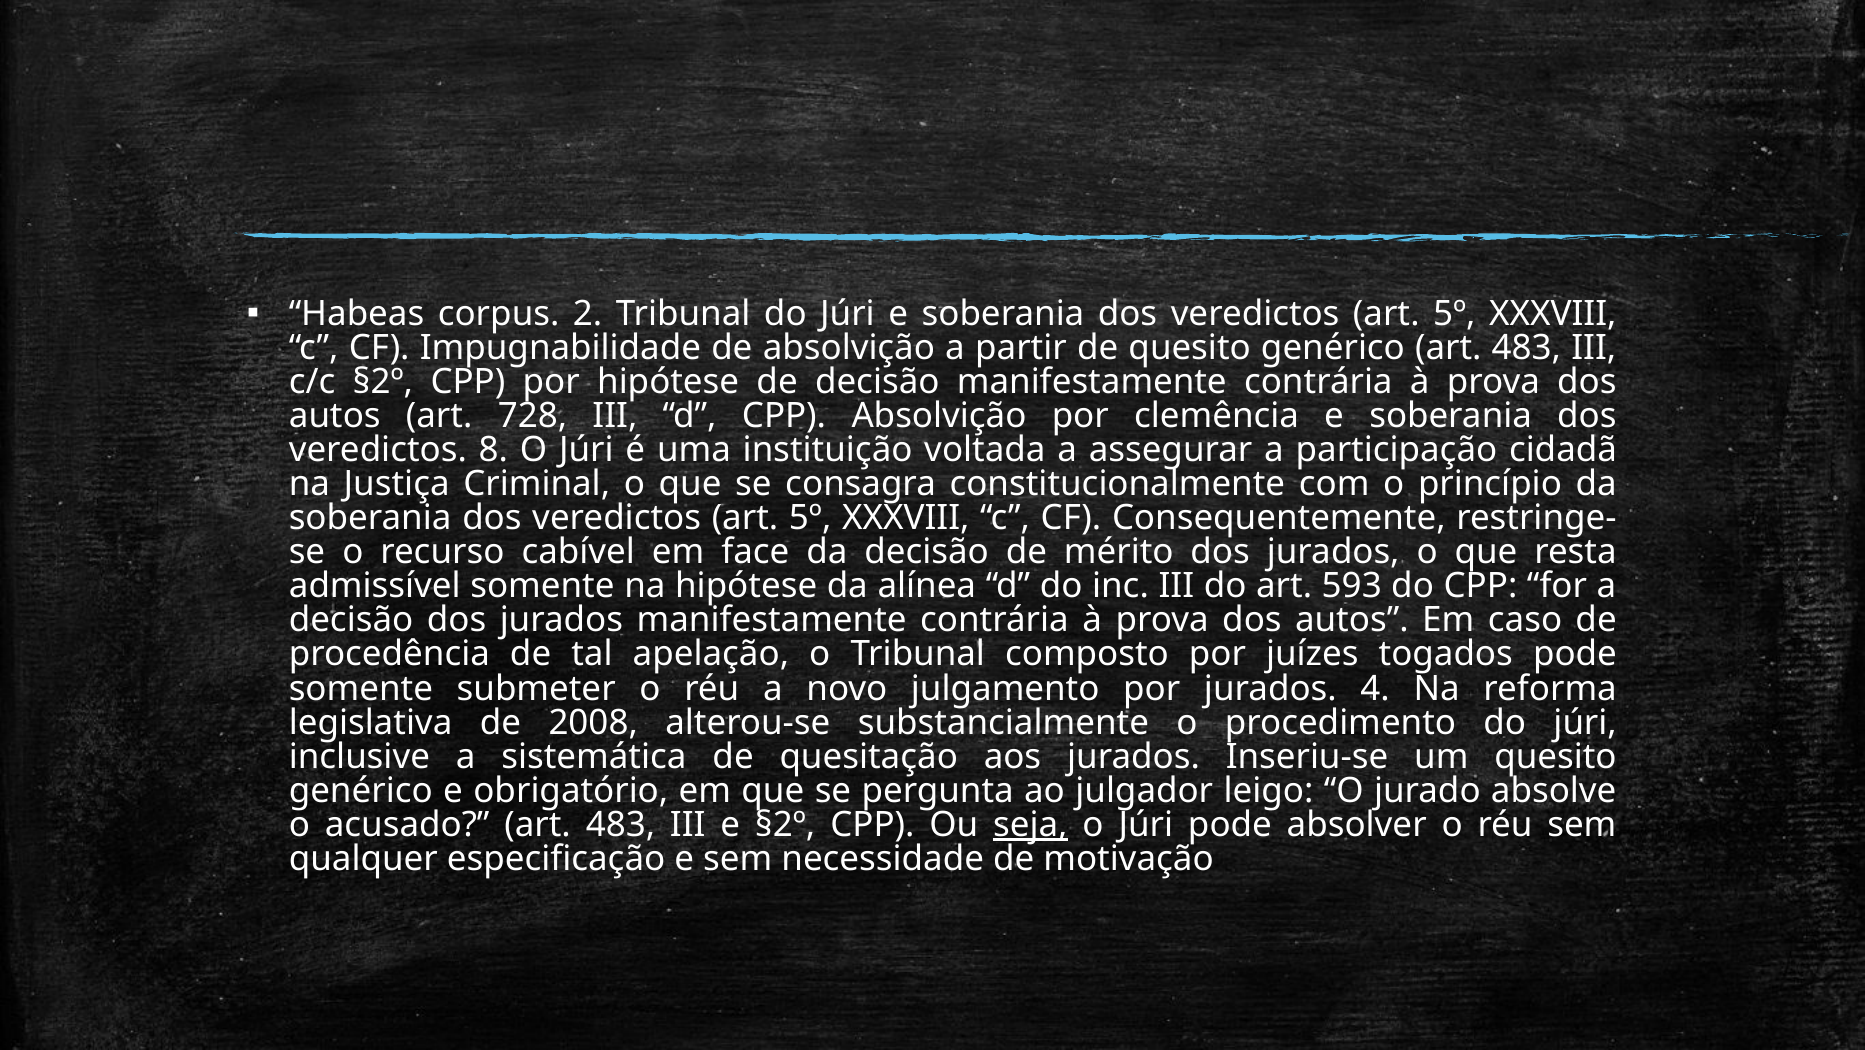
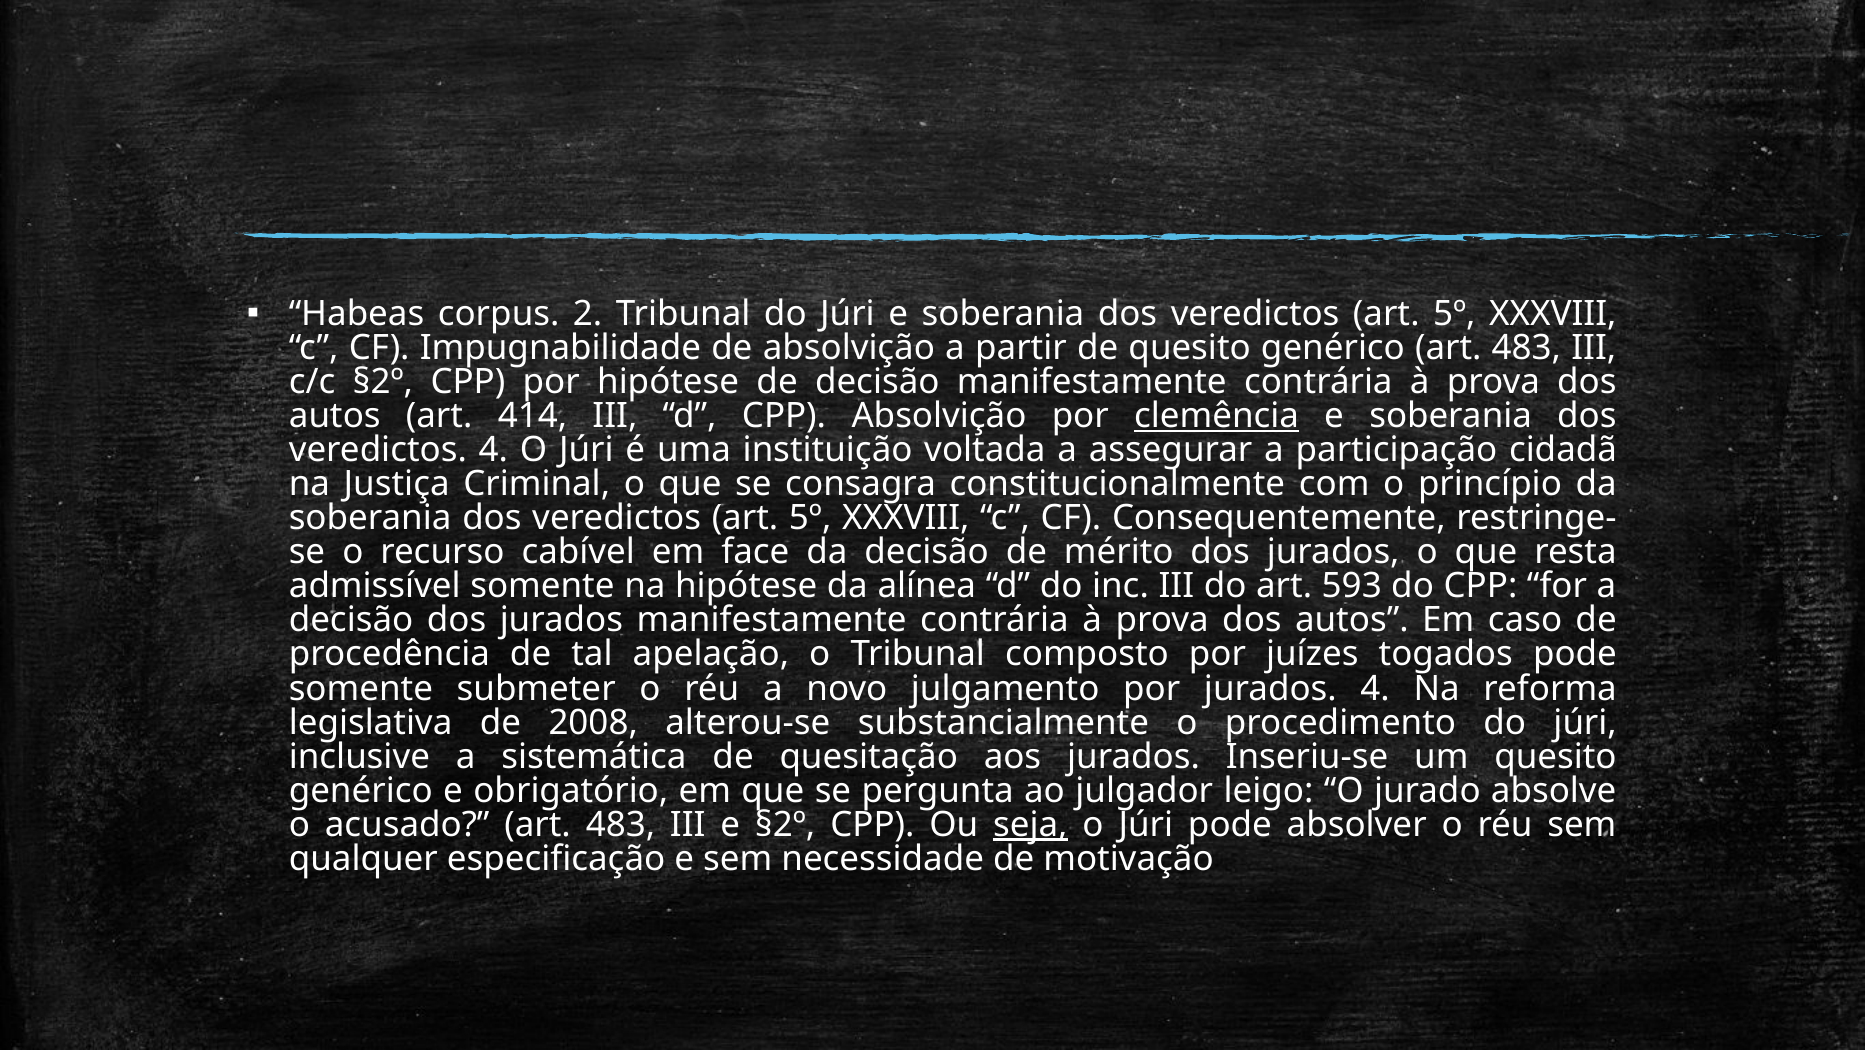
728: 728 -> 414 (533, 416)
clemência underline: none -> present (1217, 416)
veredictos 8: 8 -> 4 (493, 450)
